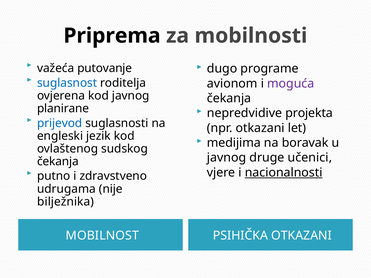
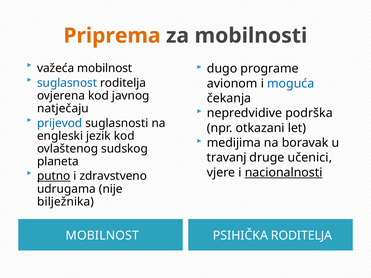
Priprema colour: black -> orange (112, 36)
važeća putovanje: putovanje -> mobilnost (105, 68)
moguća colour: purple -> blue (291, 84)
planirane: planirane -> natječaju (63, 109)
projekta: projekta -> podrška (309, 113)
javnog: javnog -> travanj (227, 158)
čekanja: čekanja -> planeta (58, 162)
putno underline: none -> present (54, 176)
PSIHIČKA OTKAZANI: OTKAZANI -> RODITELJA (302, 236)
